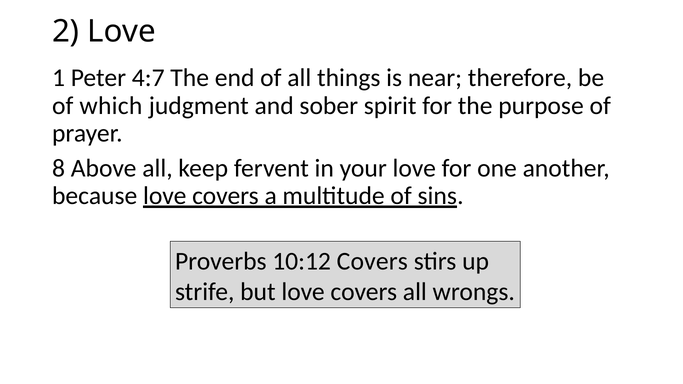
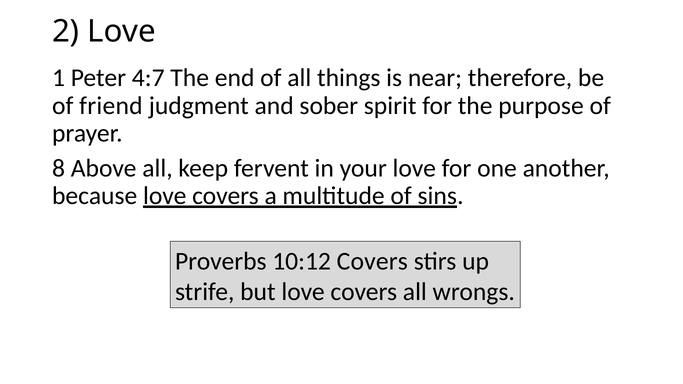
which: which -> friend (111, 106)
